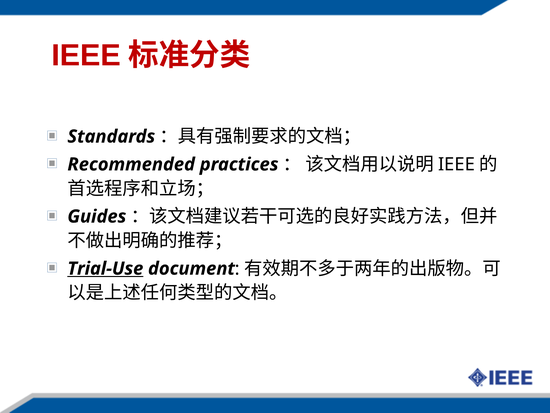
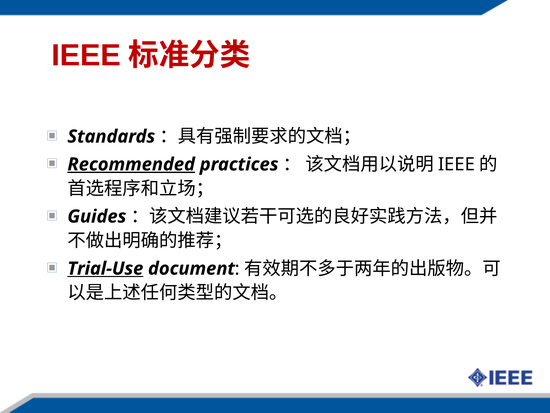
Recommended underline: none -> present (131, 164)
